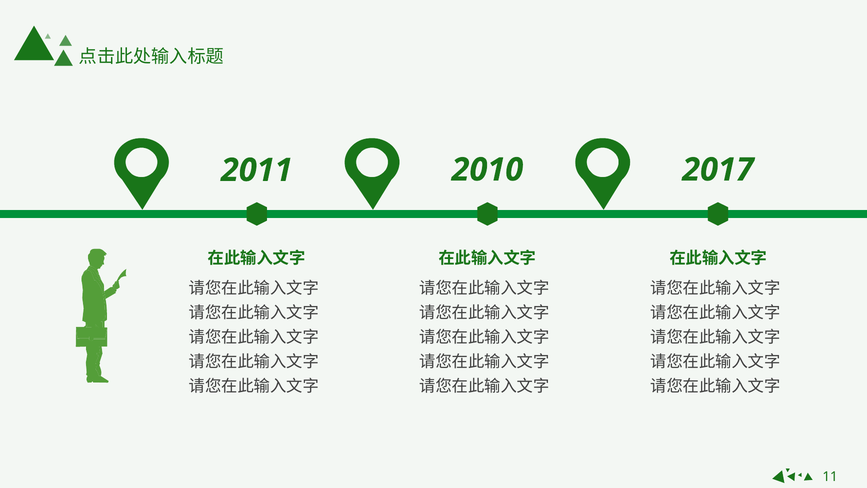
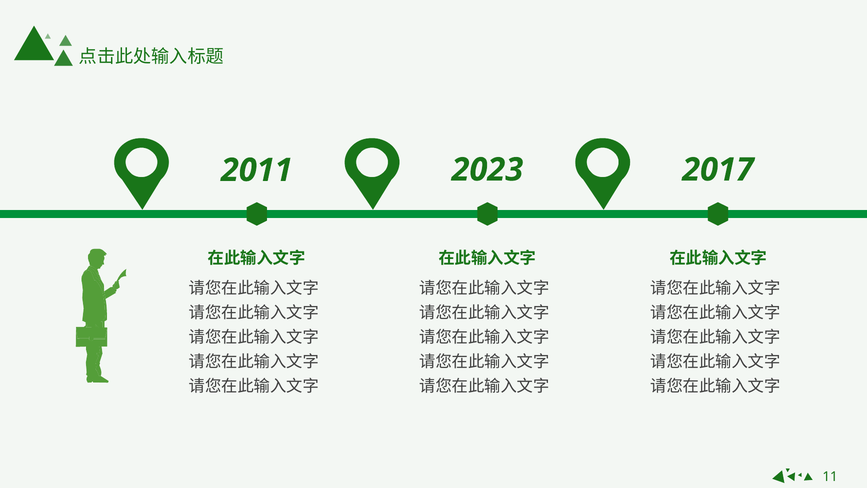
2010: 2010 -> 2023 (487, 170)
